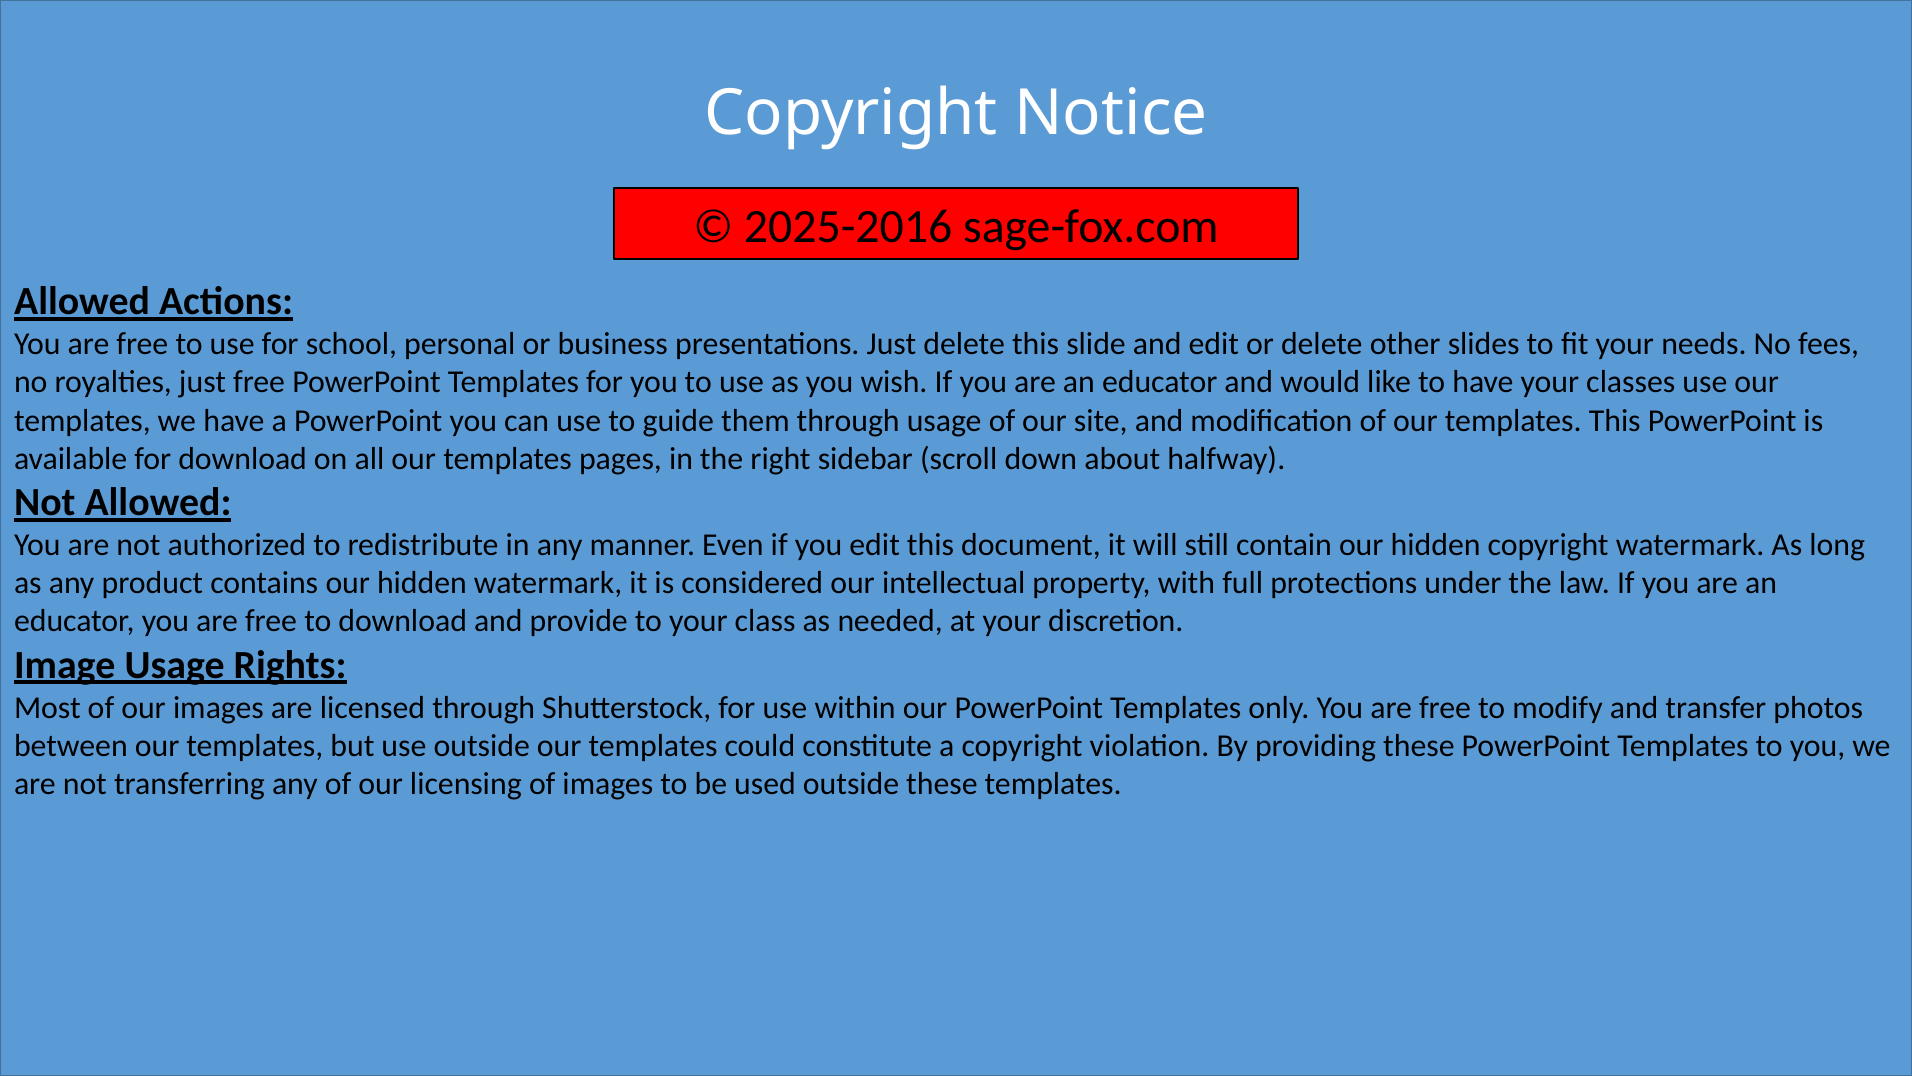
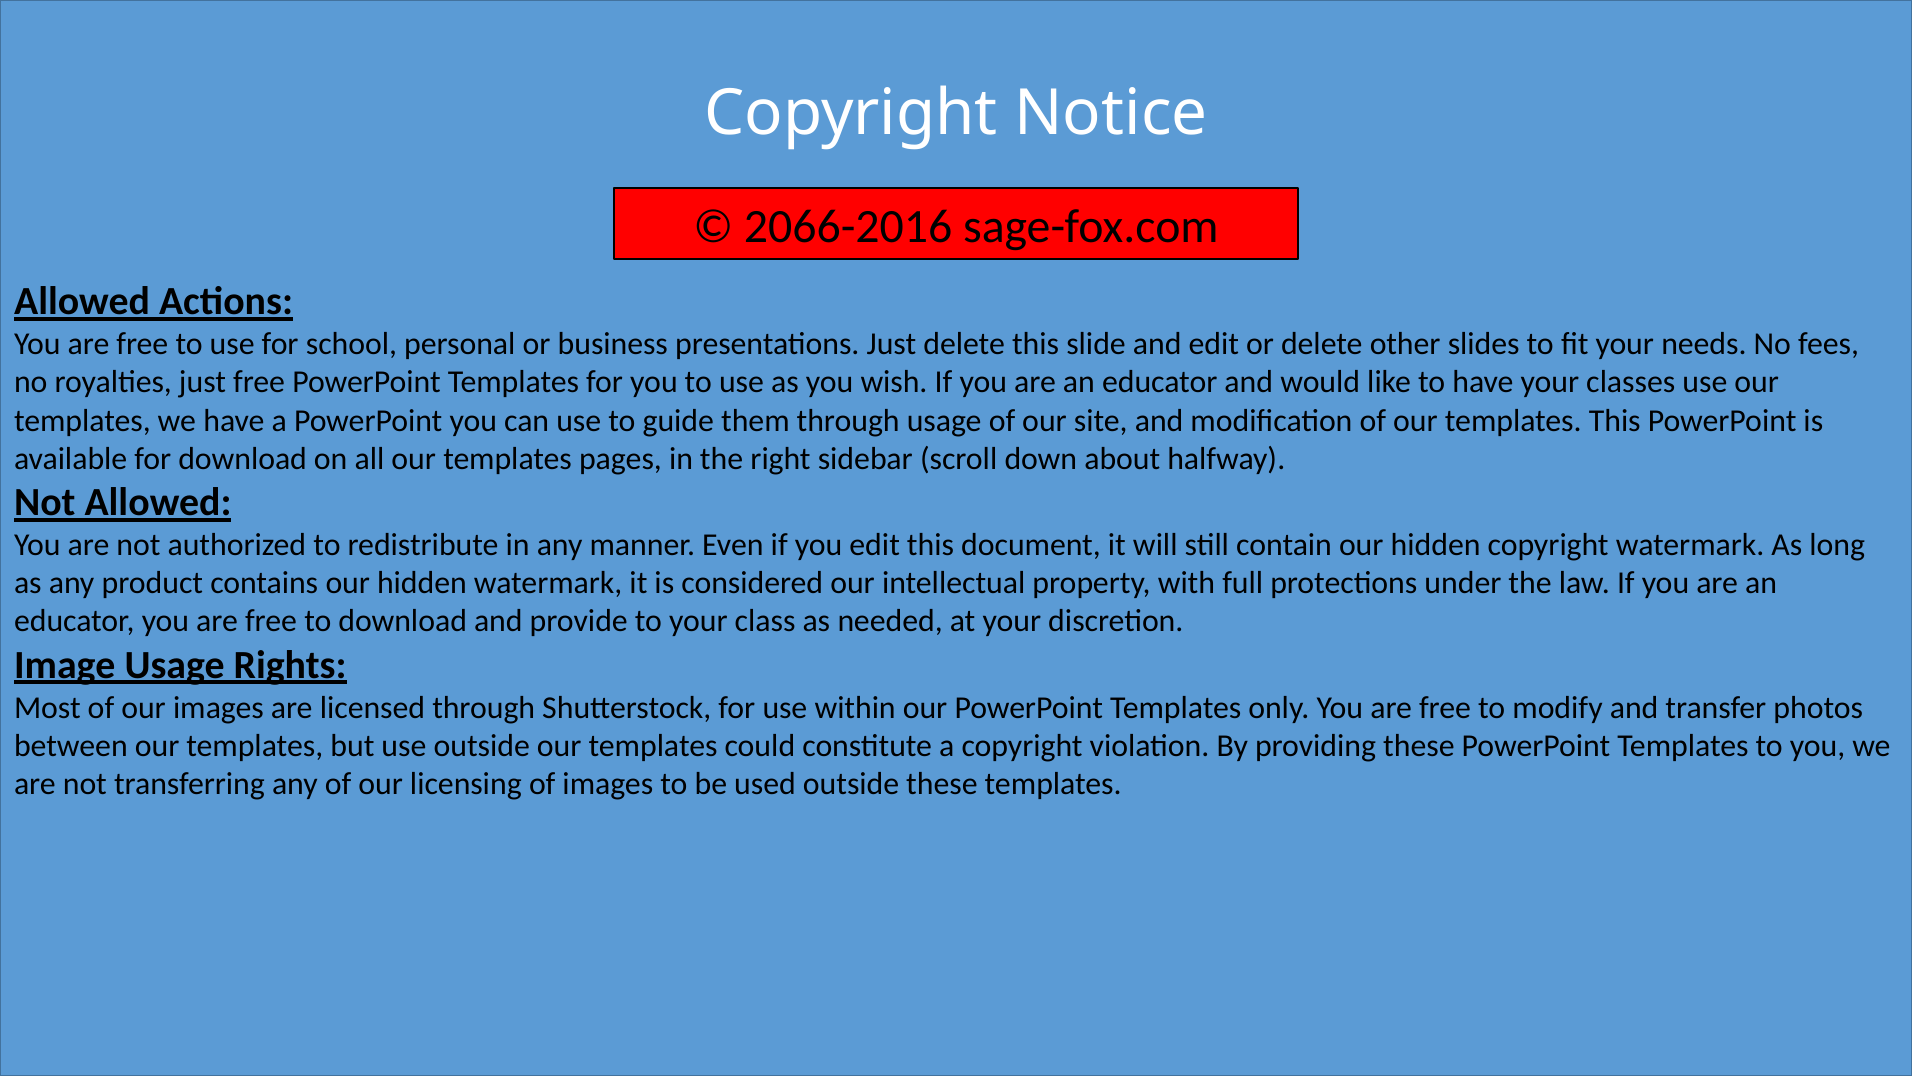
2025-2016: 2025-2016 -> 2066-2016 (848, 227)
